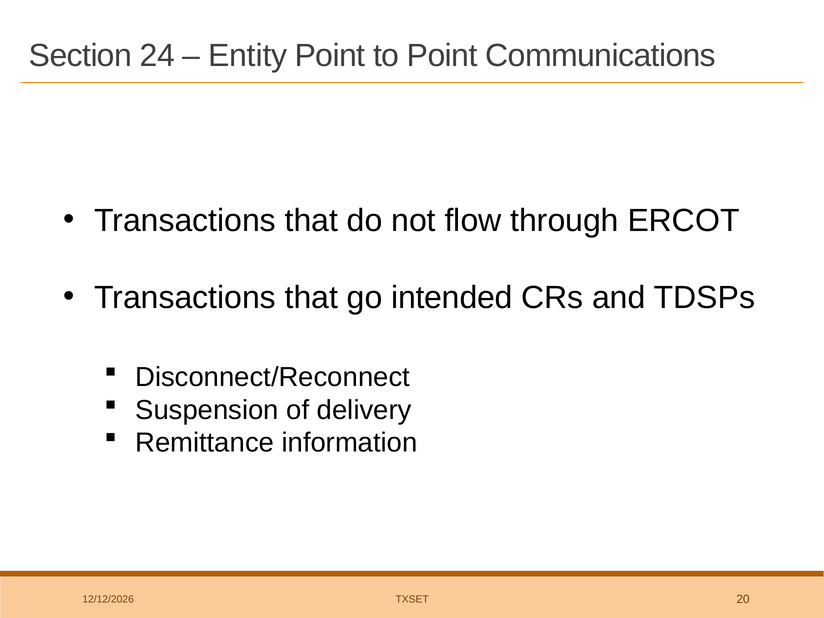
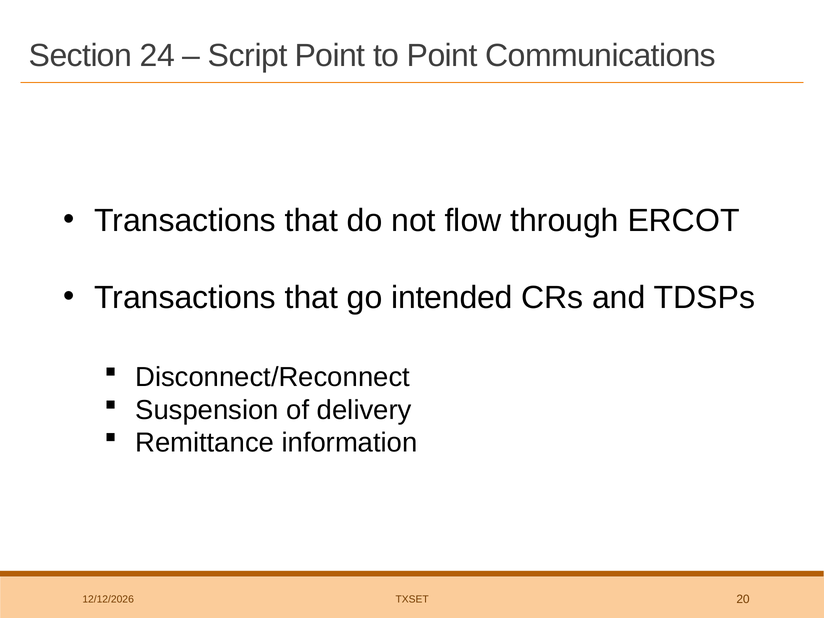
Entity: Entity -> Script (248, 56)
